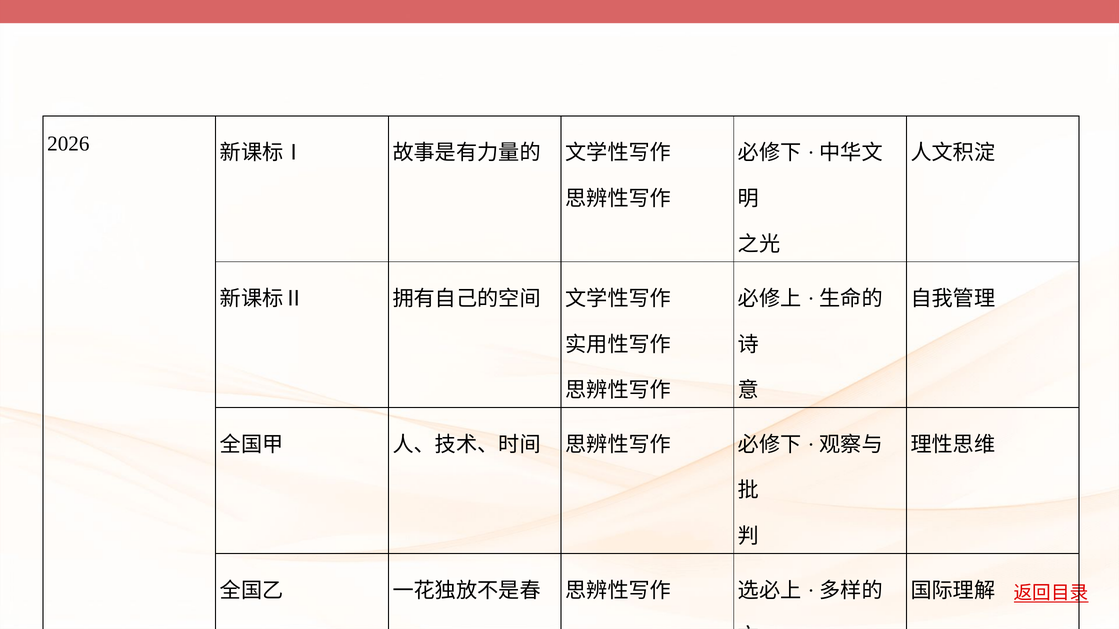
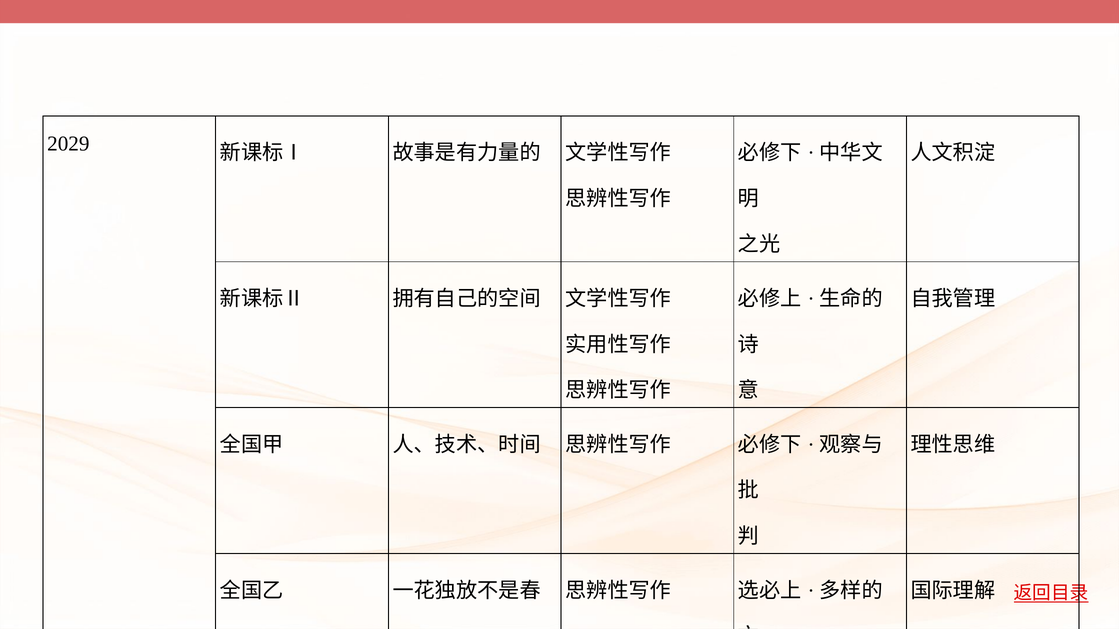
2026: 2026 -> 2029 (68, 144)
